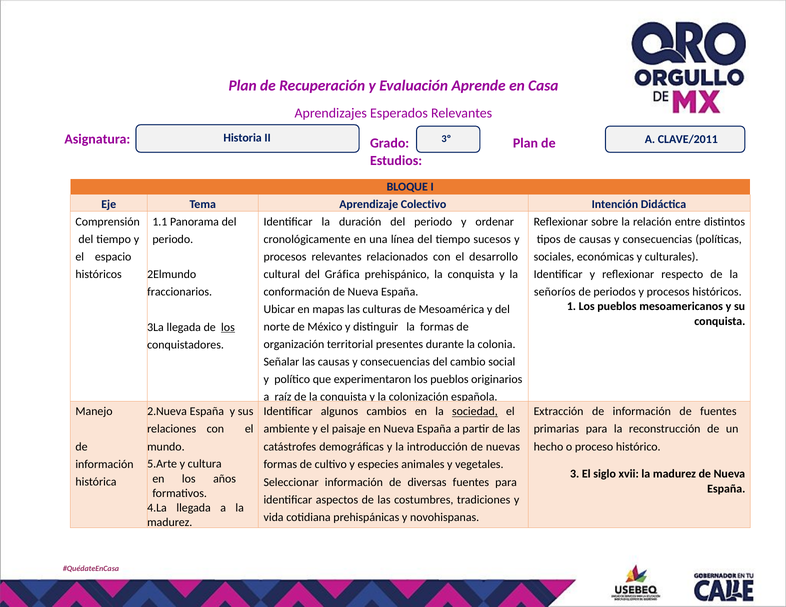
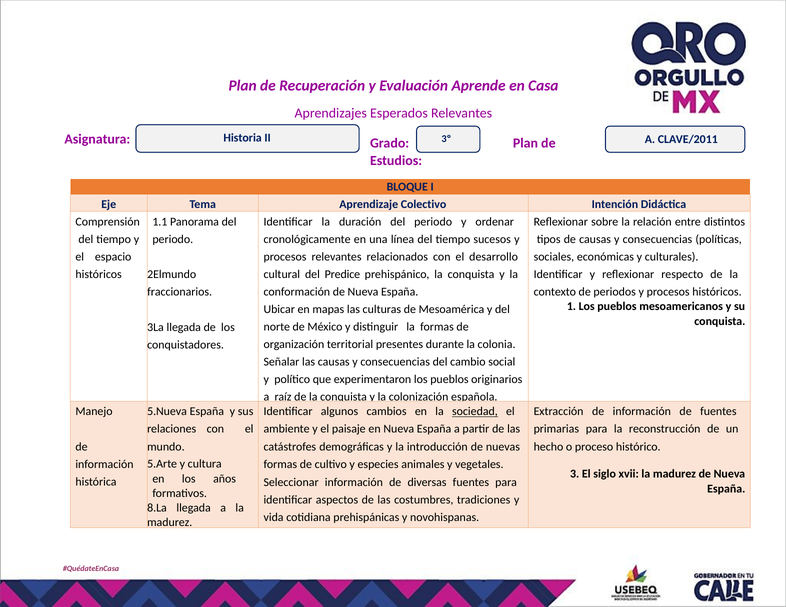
Gráfica: Gráfica -> Predice (342, 274)
señoríos: señoríos -> contexto (555, 292)
los underline: present -> none (228, 327)
2.Nueva: 2.Nueva -> 5.Nueva (167, 412)
4.La: 4.La -> 8.La (157, 508)
